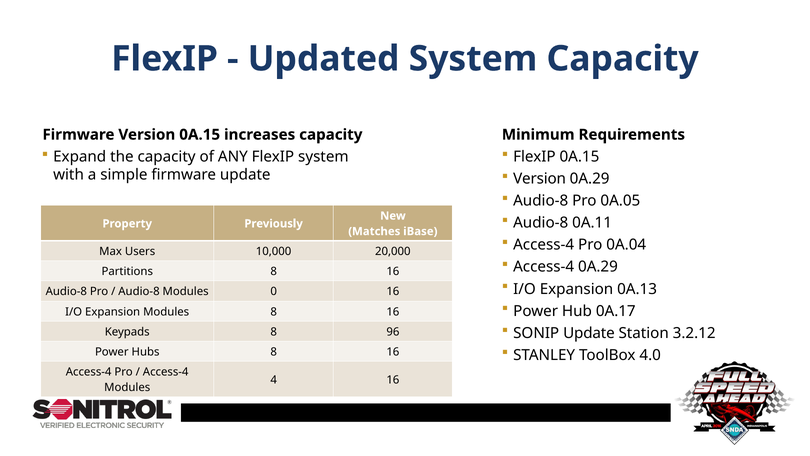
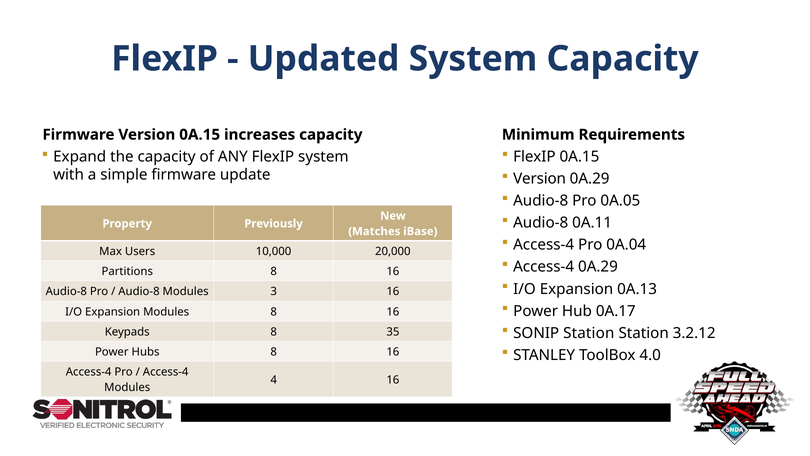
0: 0 -> 3 (274, 291)
SONIP Update: Update -> Station (589, 333)
96: 96 -> 35 (393, 332)
